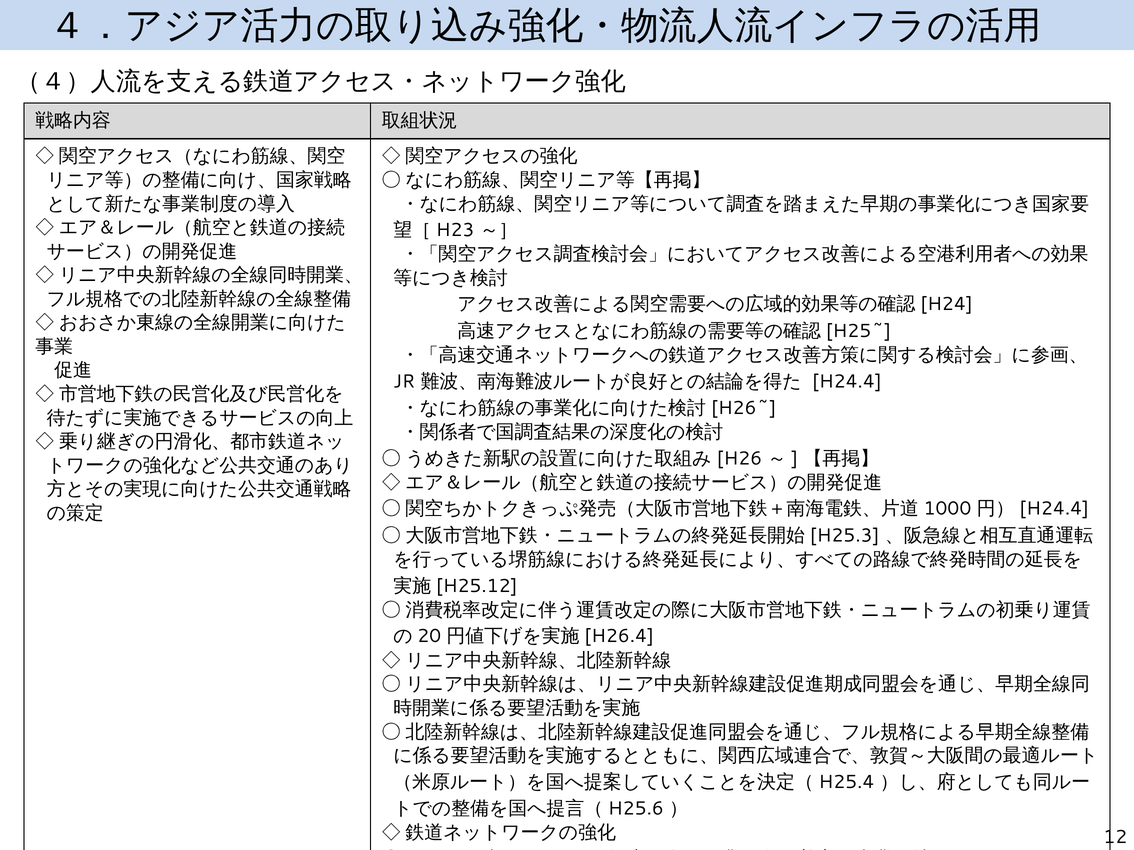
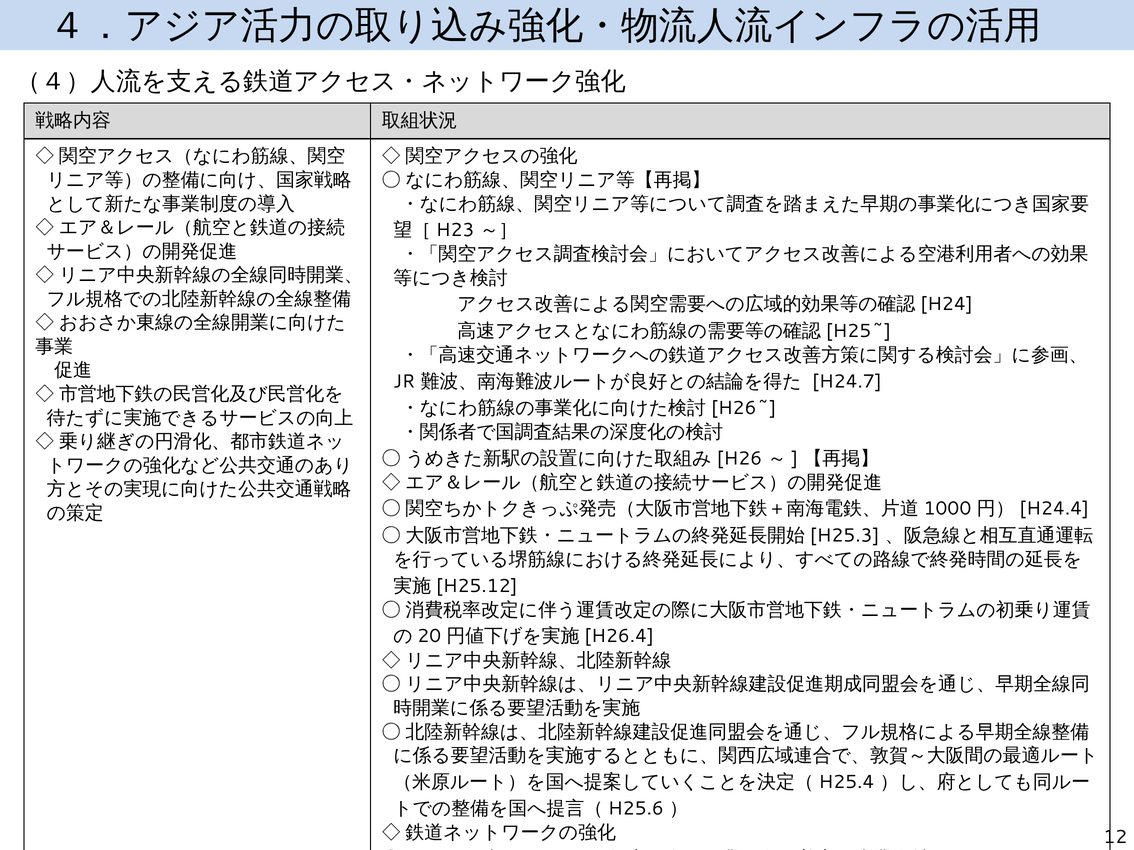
H24.4: H24.4 -> H24.7 (847, 382)
